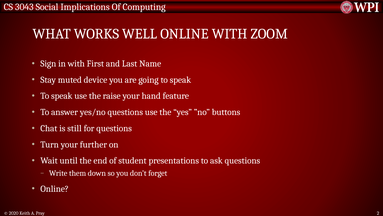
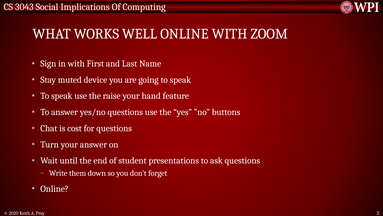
still: still -> cost (75, 128)
your further: further -> answer (93, 144)
